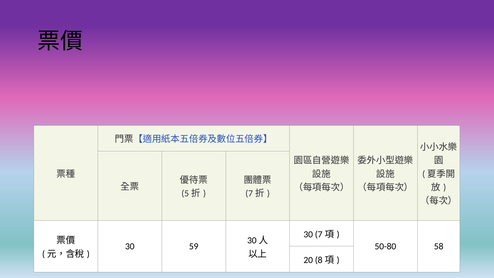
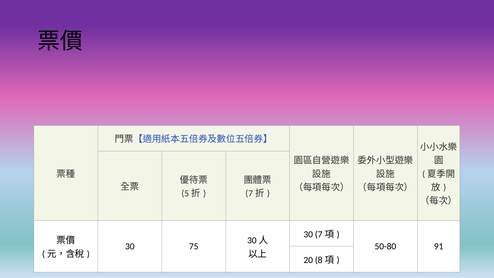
59: 59 -> 75 (194, 246)
58: 58 -> 91 (439, 246)
